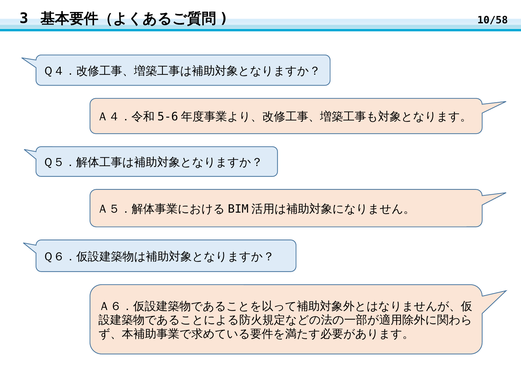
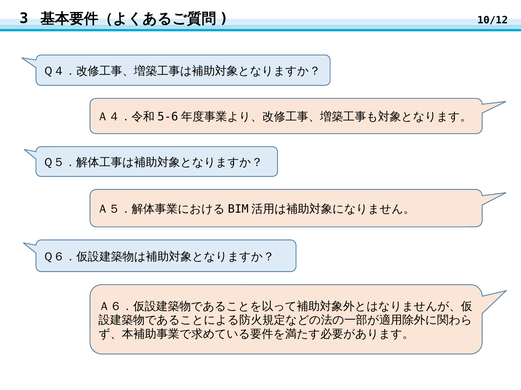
10/58: 10/58 -> 10/12 (493, 20)
